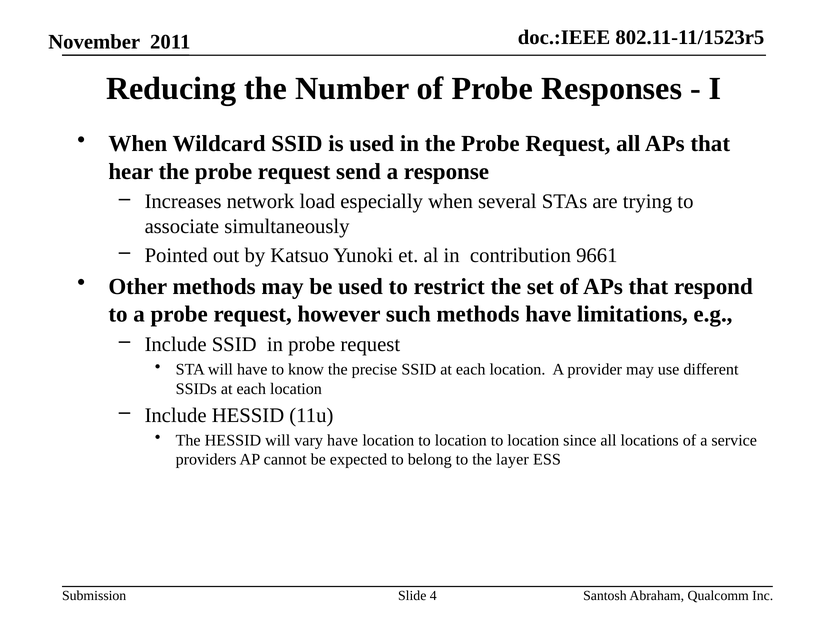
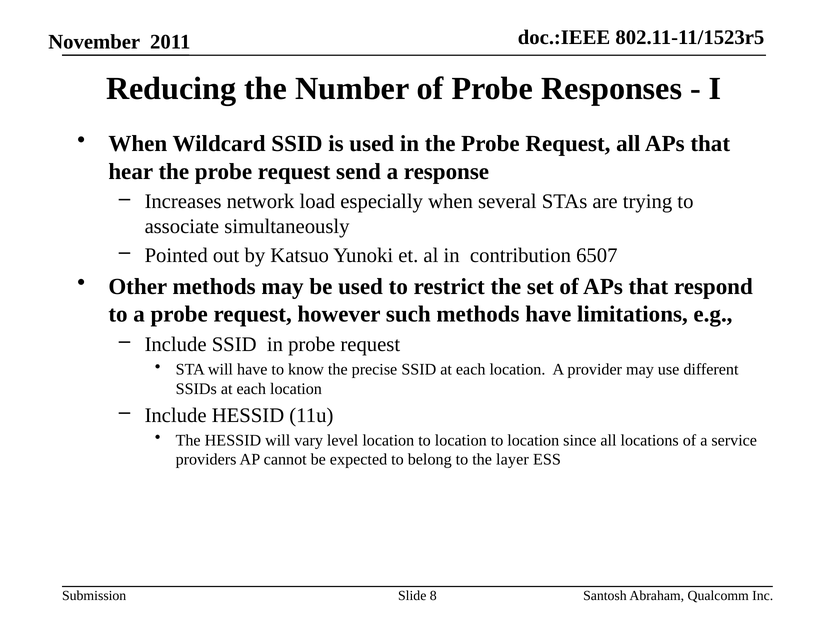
9661: 9661 -> 6507 (597, 255)
vary have: have -> level (343, 440)
4: 4 -> 8 (433, 596)
